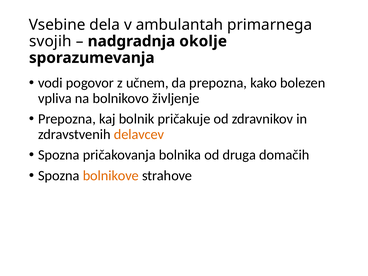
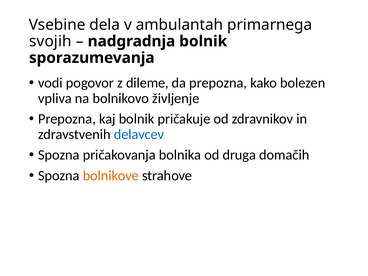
nadgradnja okolje: okolje -> bolnik (203, 41)
učnem: učnem -> dileme (147, 83)
delavcev colour: orange -> blue (139, 134)
